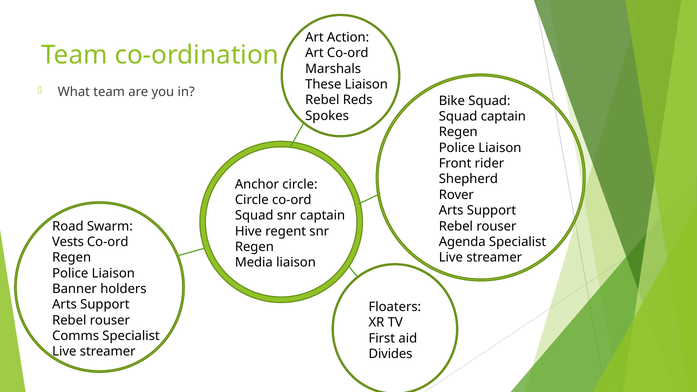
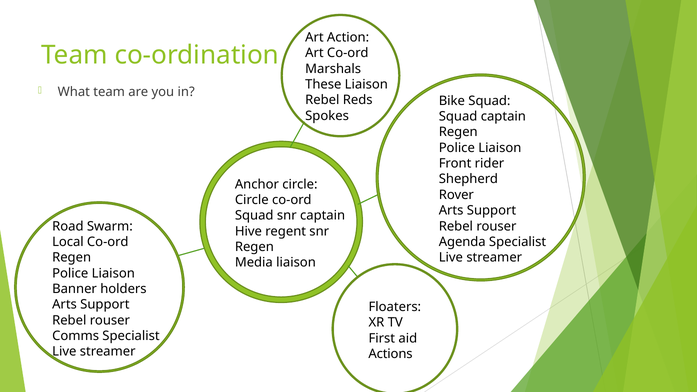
Vests: Vests -> Local (68, 242)
Divides: Divides -> Actions (390, 354)
